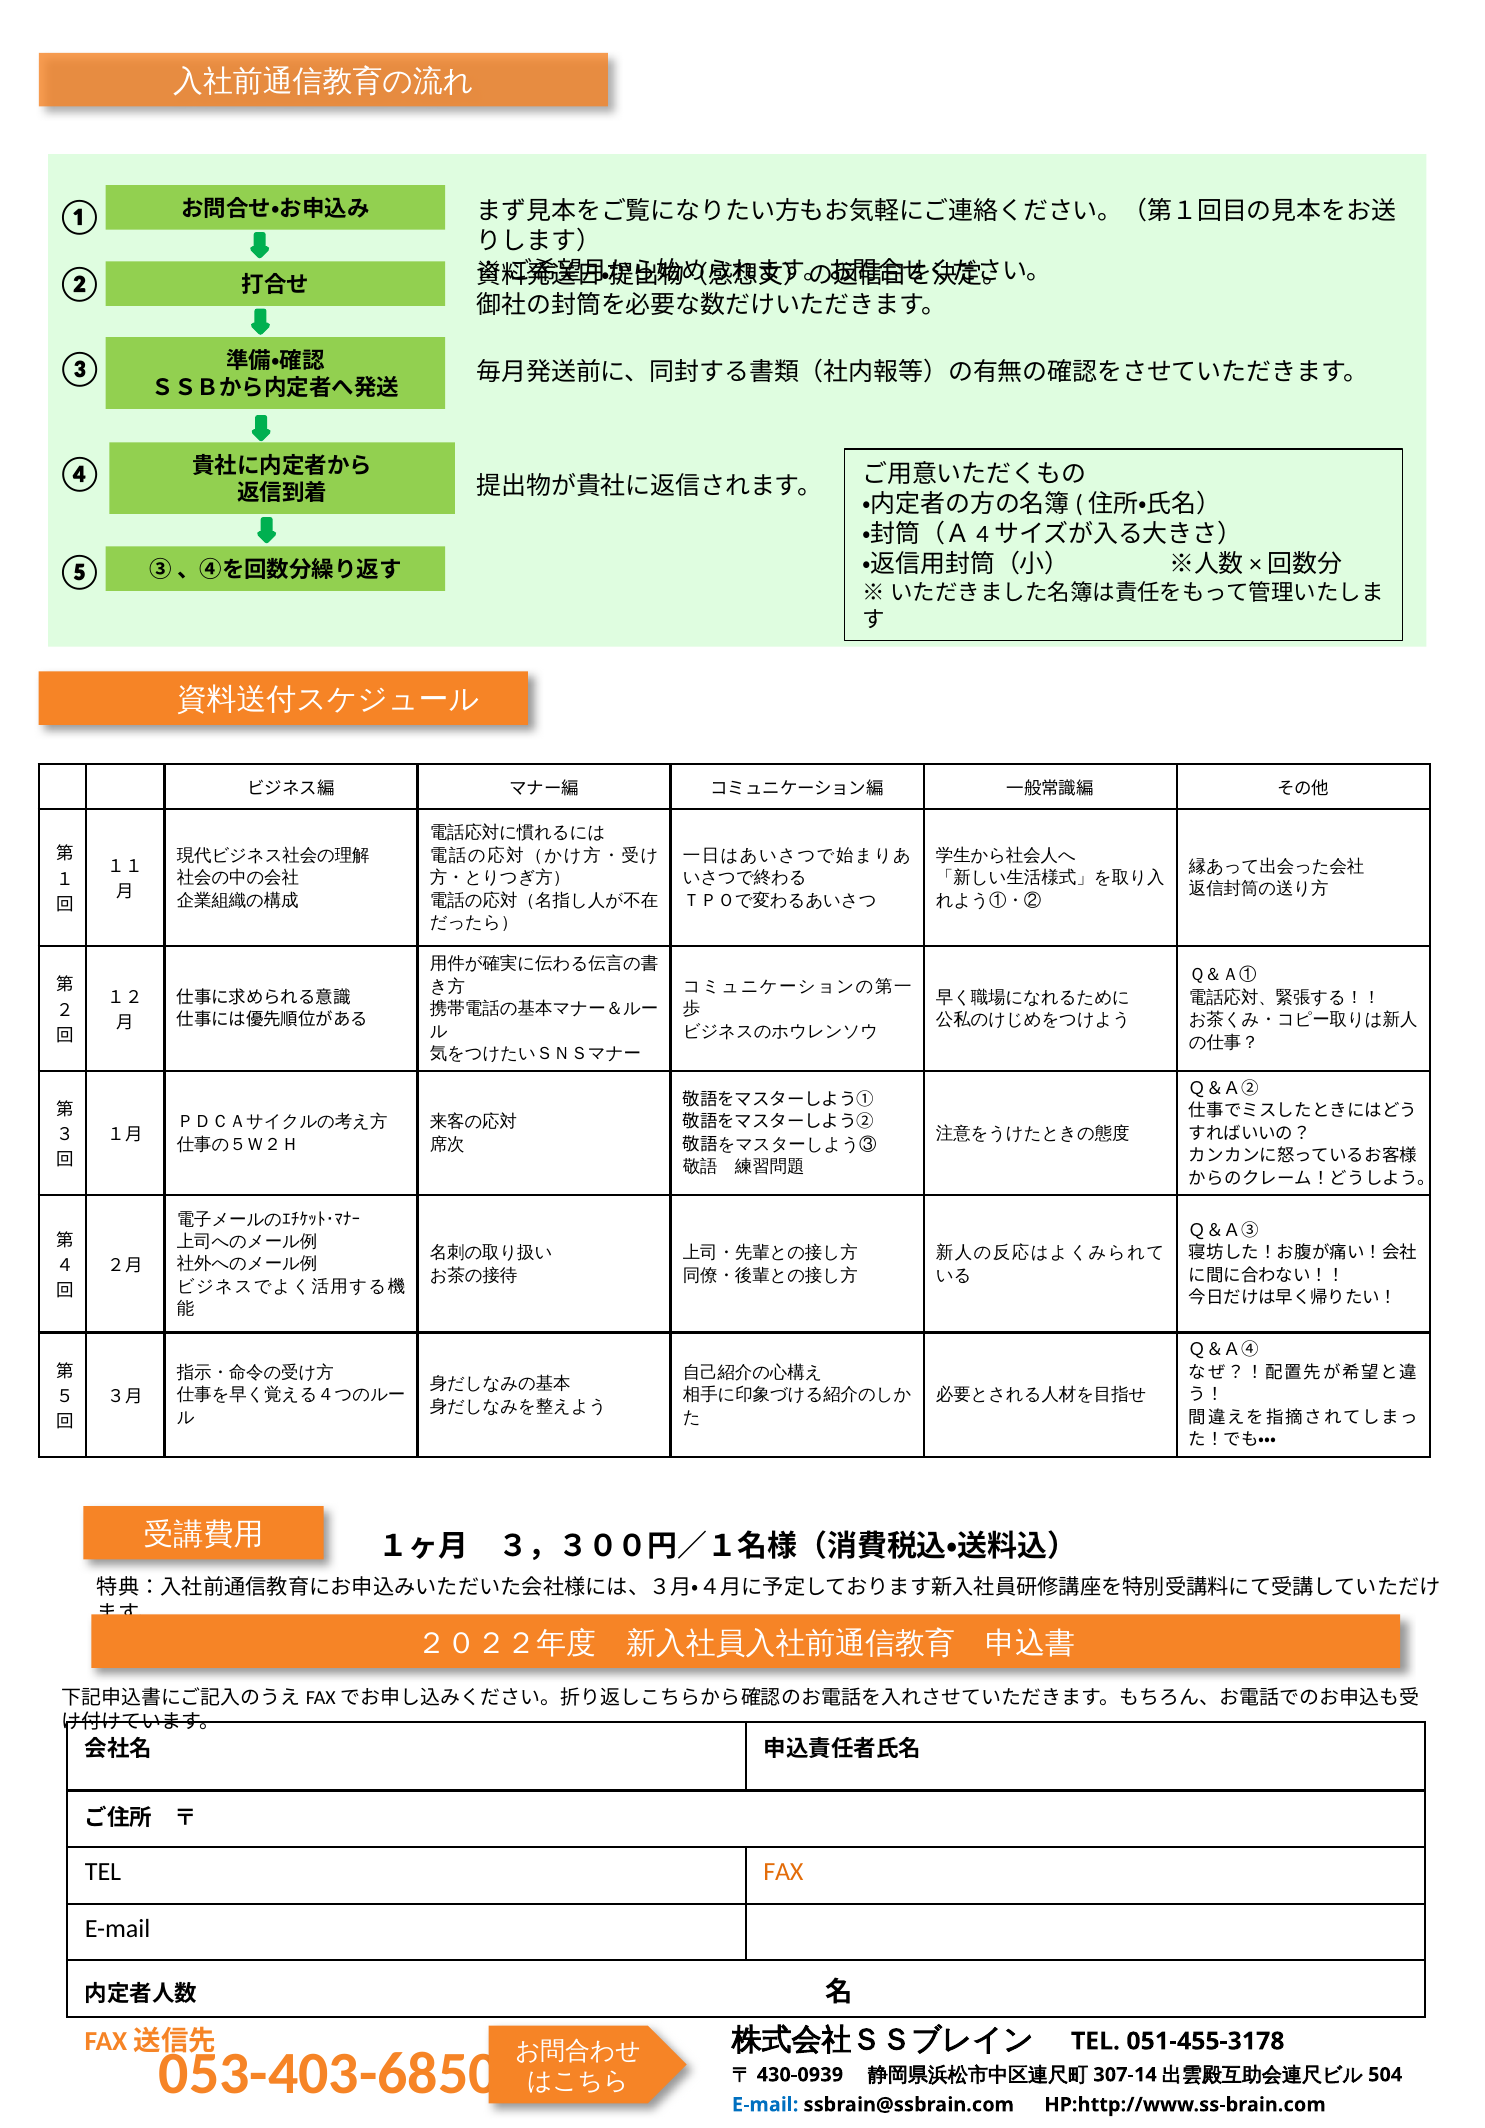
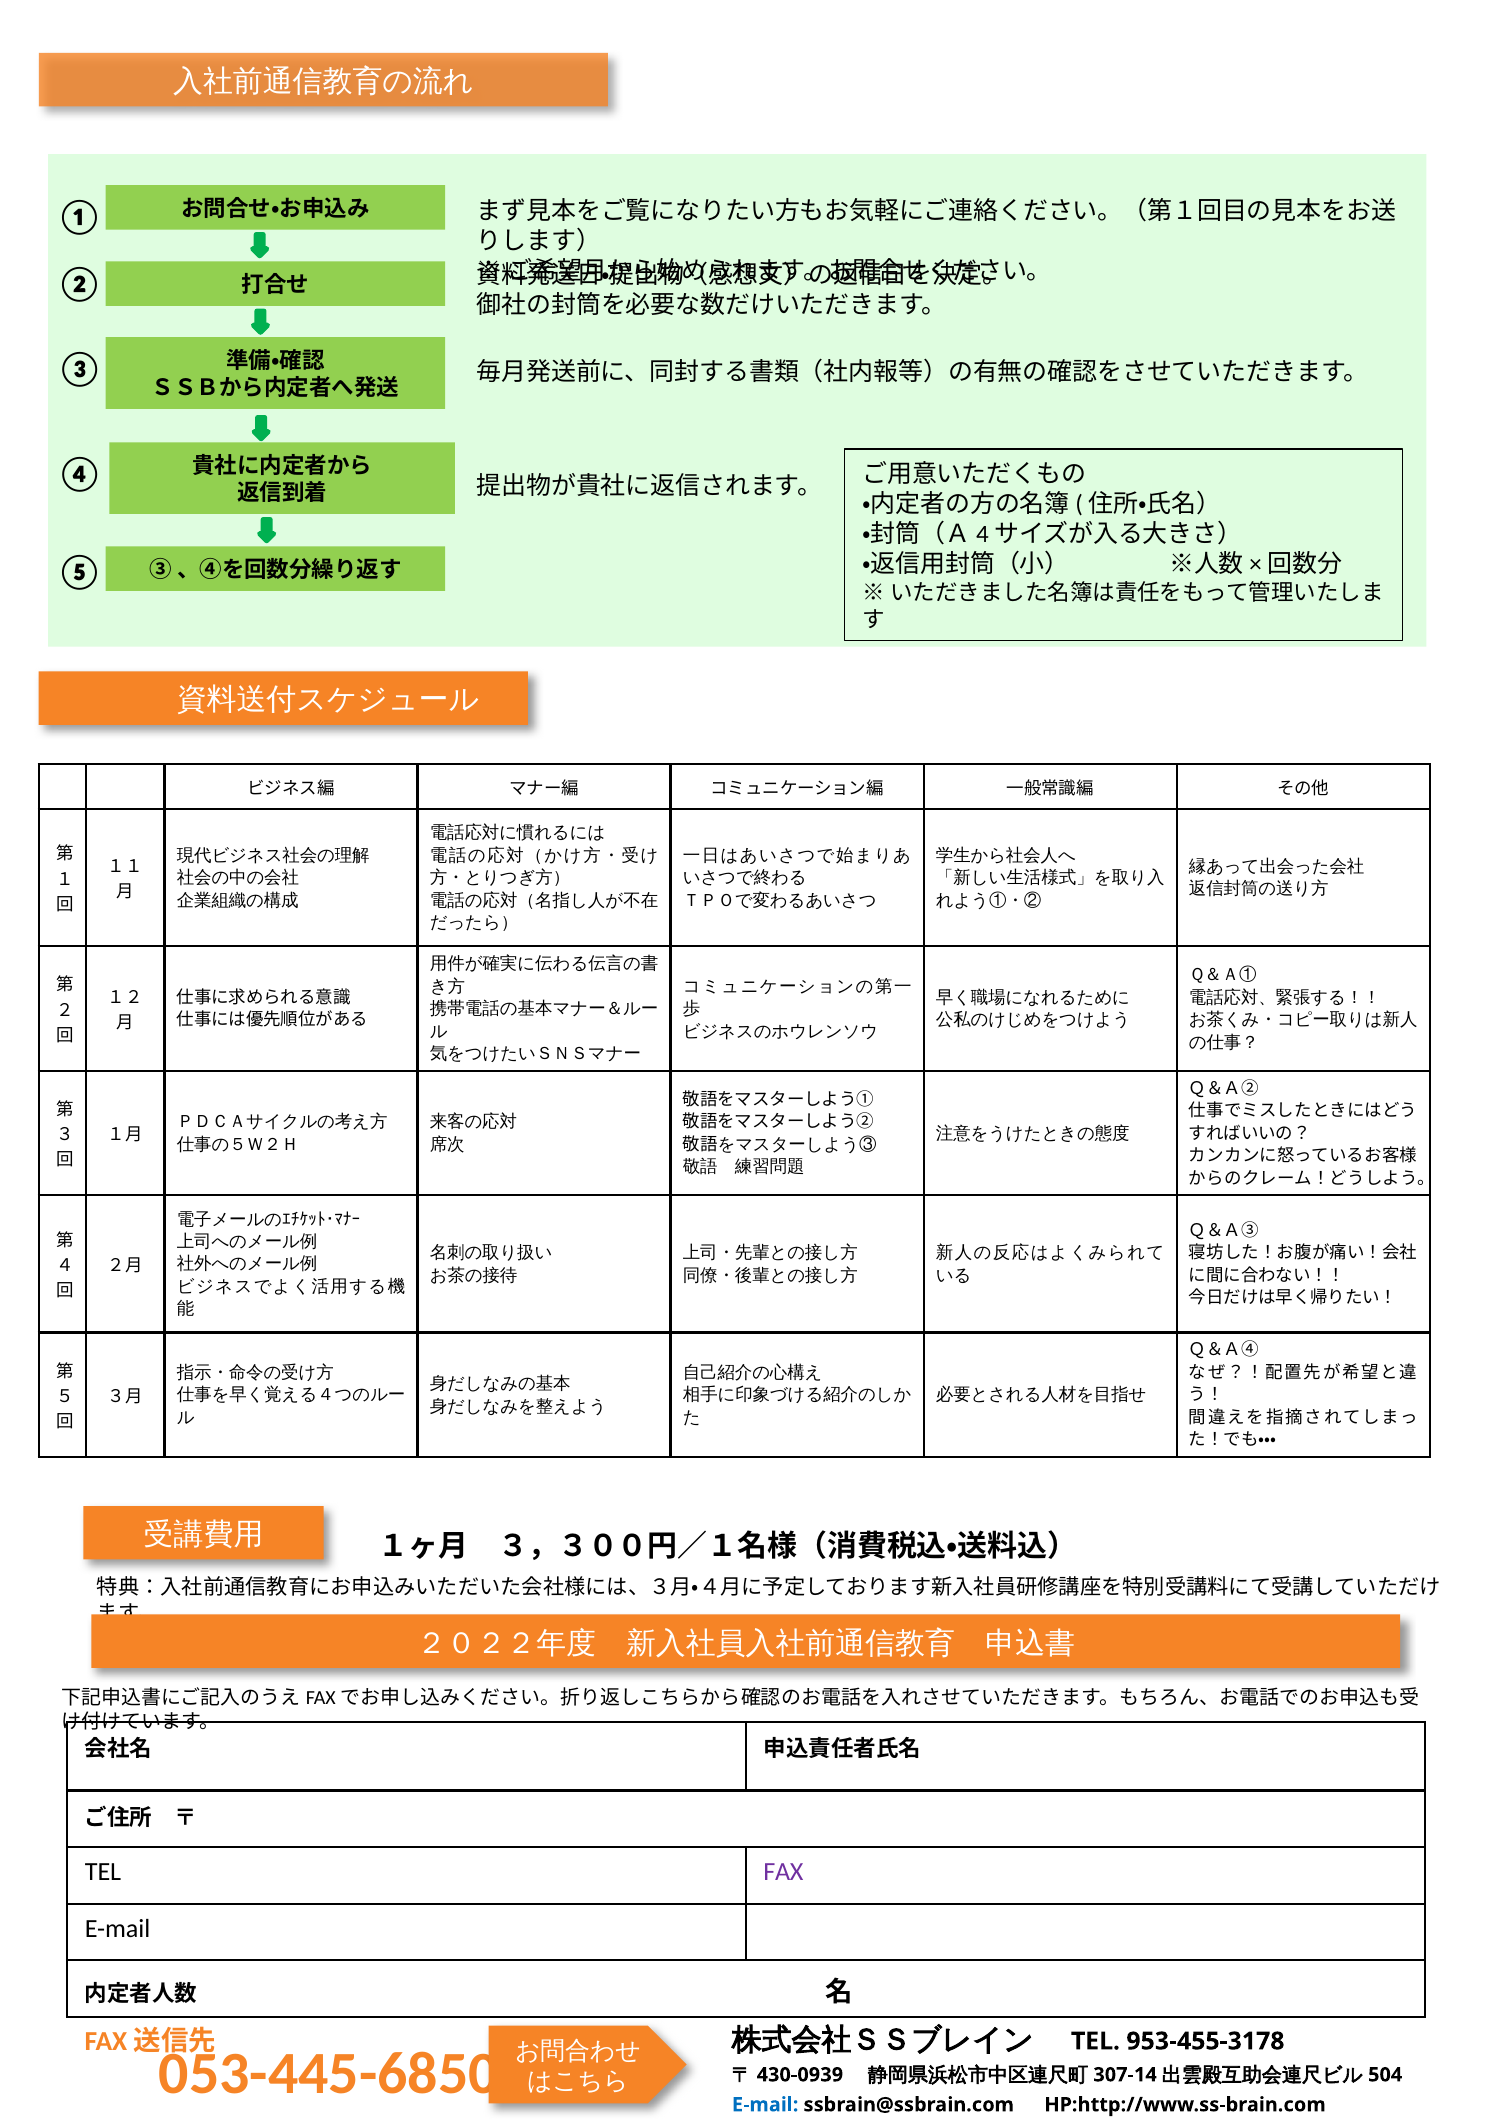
FAX colour: orange -> purple (783, 1873)
051-455-3178: 051-455-3178 -> 953-455-3178 (1205, 2042)
053-403-6850: 053-403-6850 -> 053-445-6850 (329, 2075)
